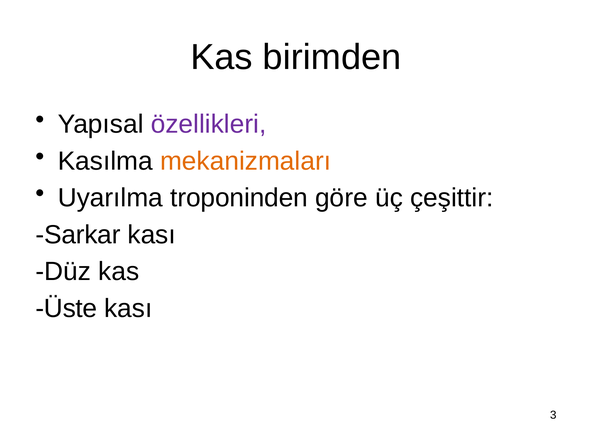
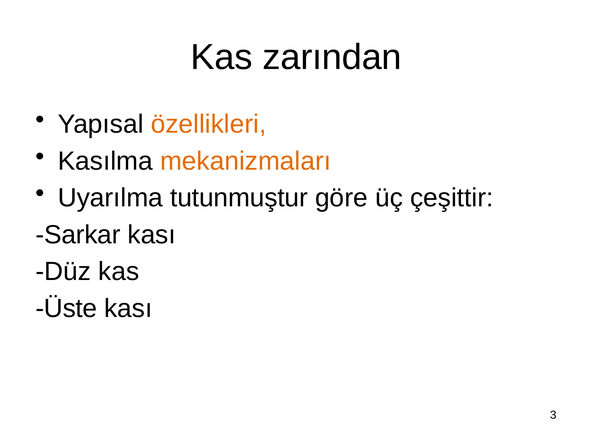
birimden: birimden -> zarından (332, 57)
özellikleri colour: purple -> orange (209, 124)
troponinden: troponinden -> tutunmuştur (239, 198)
